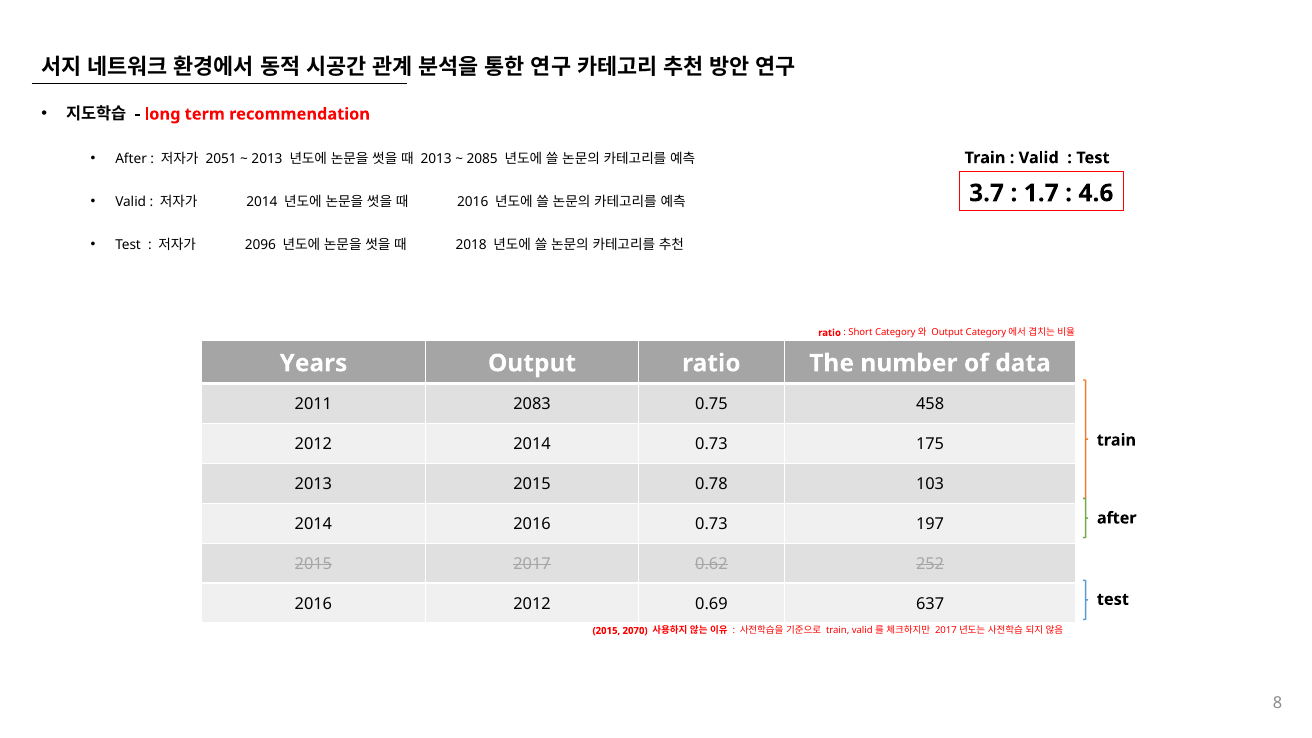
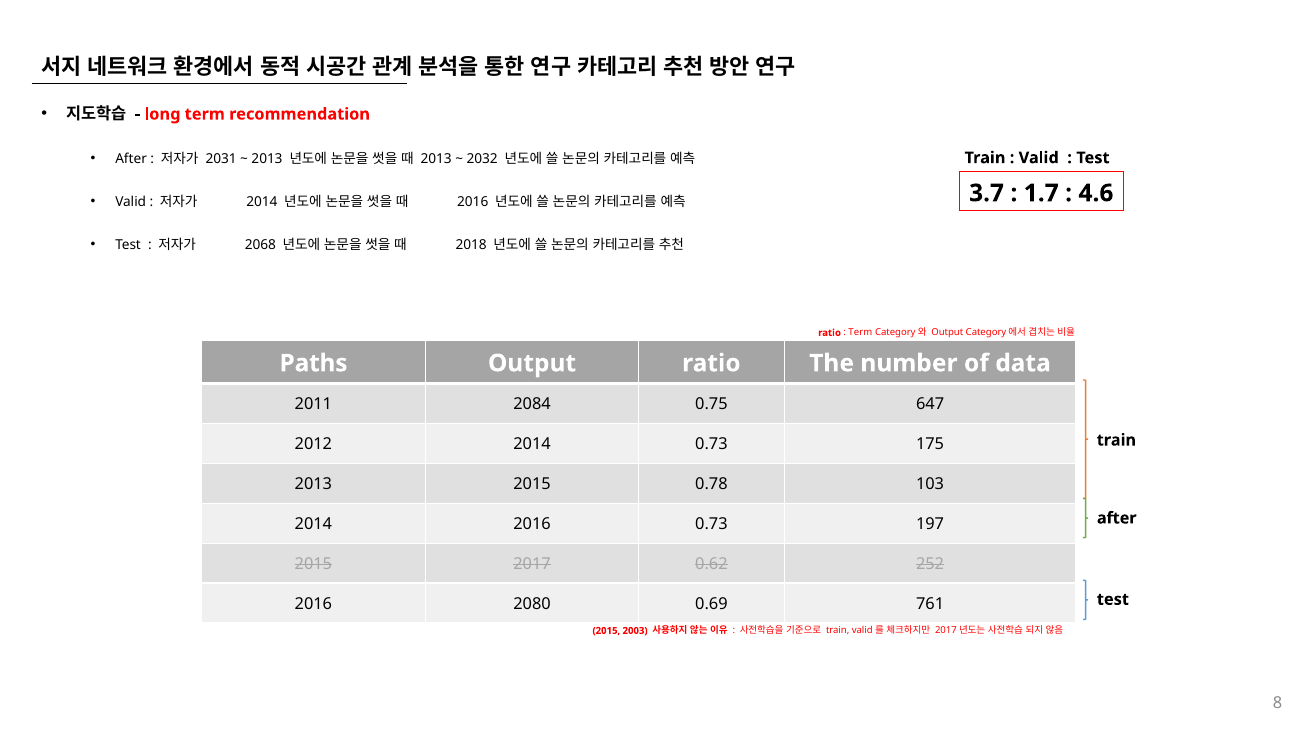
2051: 2051 -> 2031 (221, 159)
2085: 2085 -> 2032 (482, 159)
2096: 2096 -> 2068 (260, 245)
Short: Short -> Term (860, 333)
Years: Years -> Paths (314, 363)
2083: 2083 -> 2084 (532, 404)
458: 458 -> 647 (930, 404)
2016 2012: 2012 -> 2080 (532, 604)
637: 637 -> 761 (930, 604)
2070: 2070 -> 2003 (635, 631)
